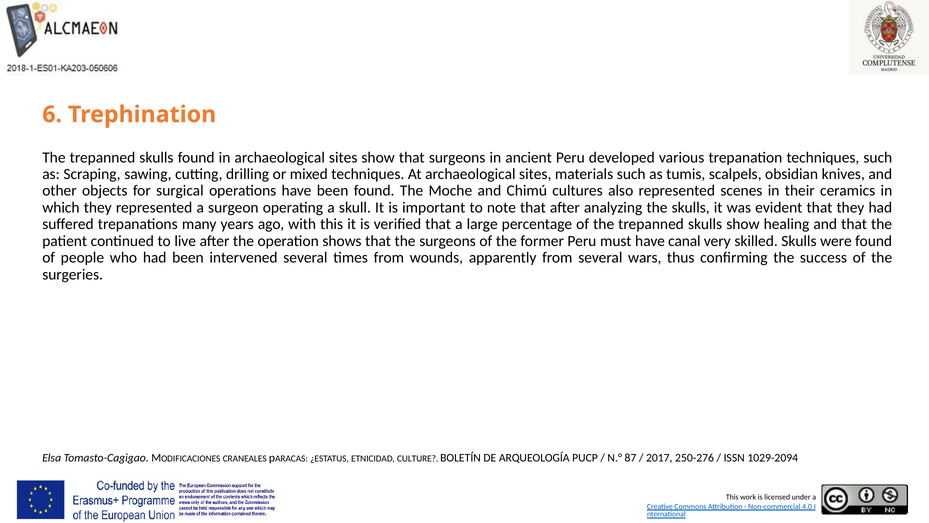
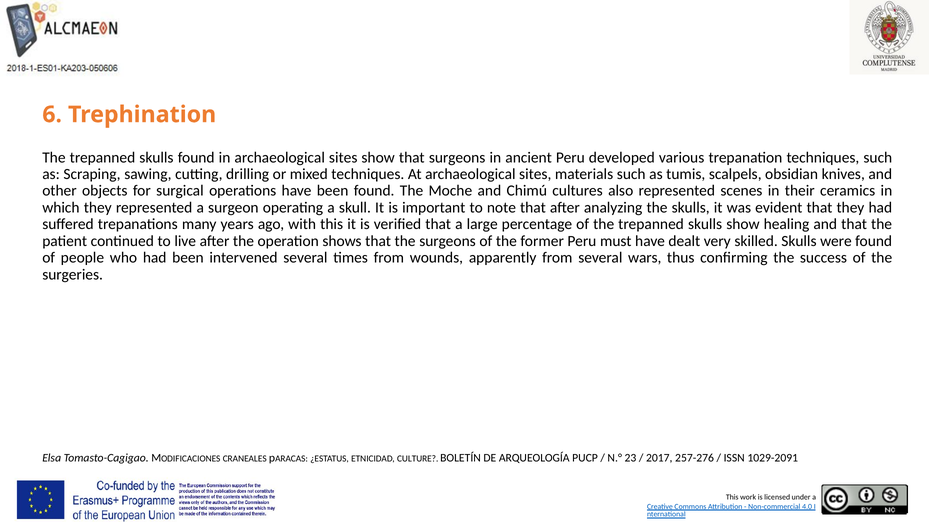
canal: canal -> dealt (684, 241)
87: 87 -> 23 (630, 457)
250-276: 250-276 -> 257-276 (695, 457)
1029-2094: 1029-2094 -> 1029-2091 (773, 457)
